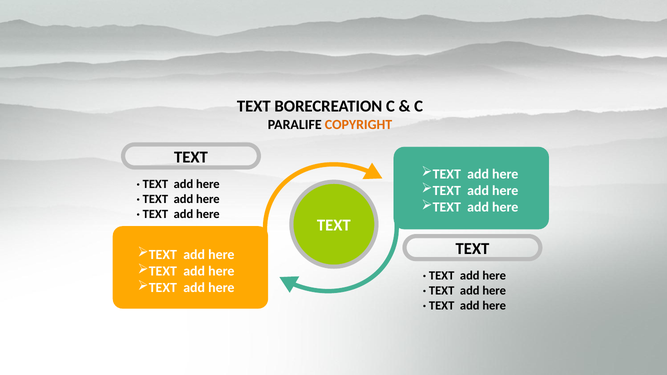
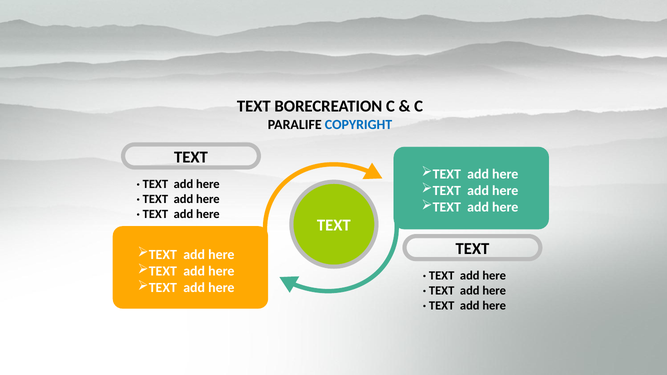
COPYRIGHT colour: orange -> blue (358, 125)
